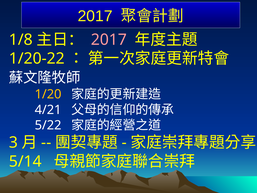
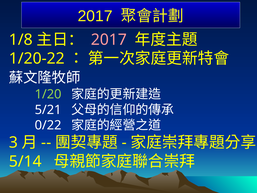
1/20 colour: yellow -> light green (48, 94)
4/21: 4/21 -> 5/21 (48, 110)
5/22: 5/22 -> 0/22 (48, 125)
